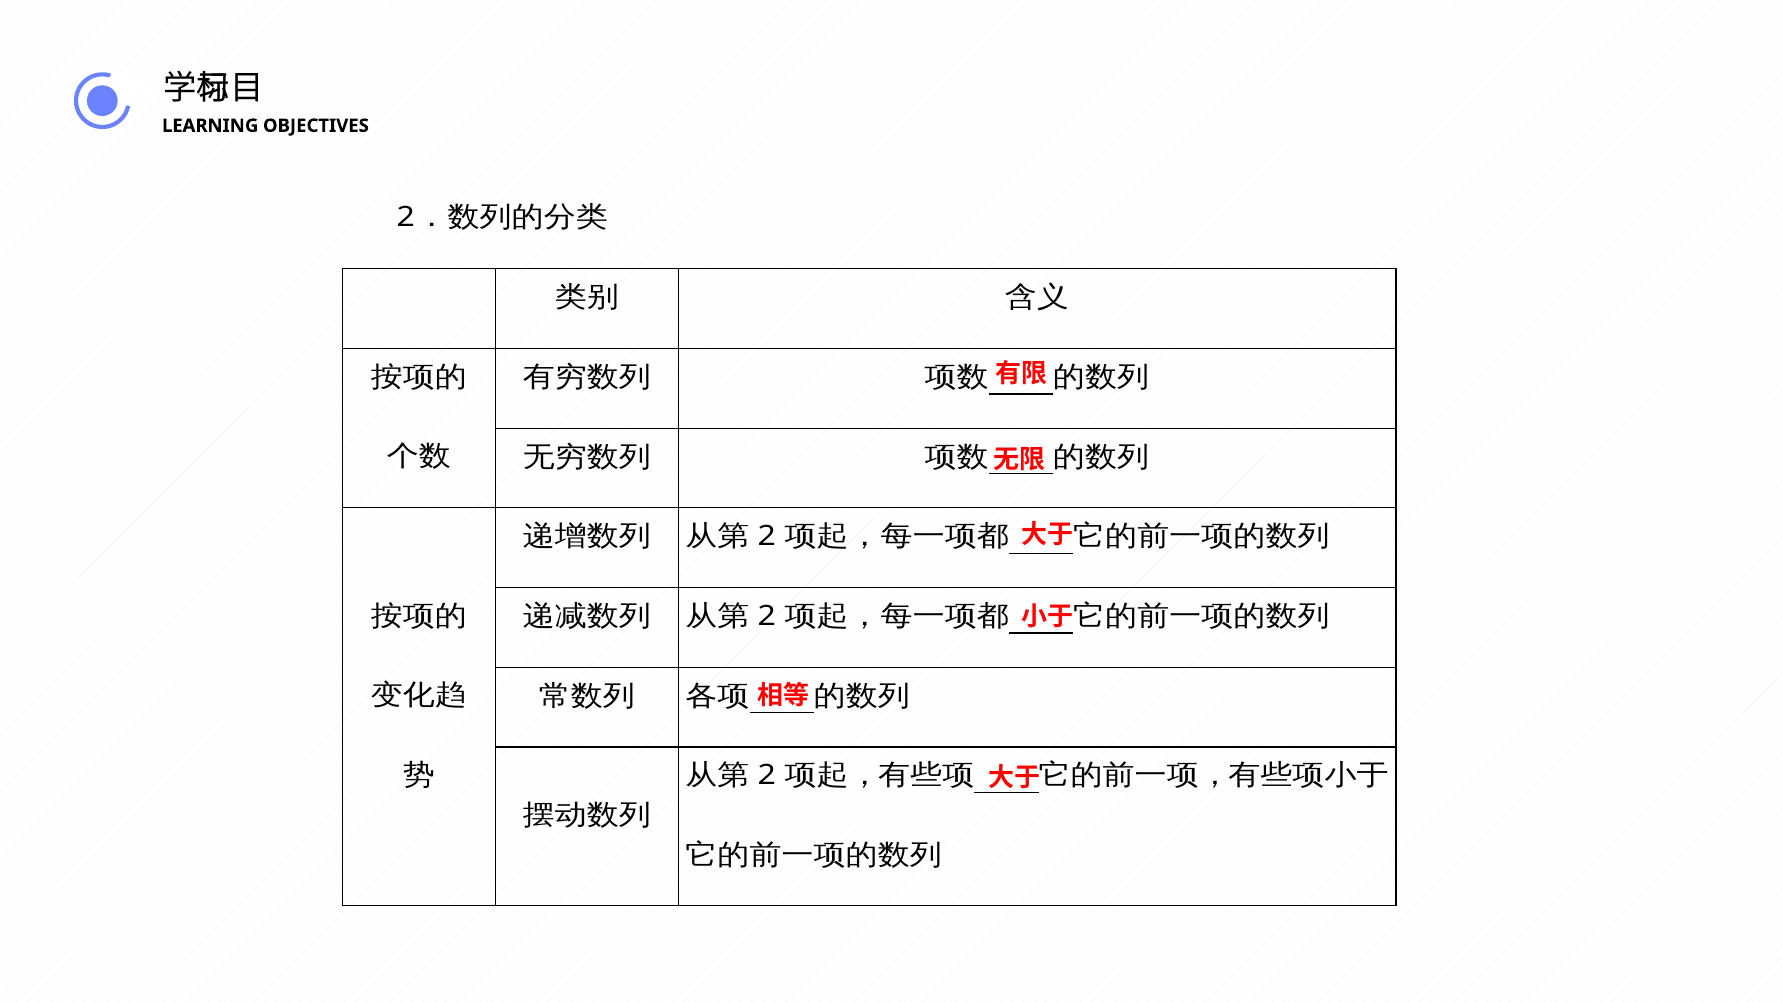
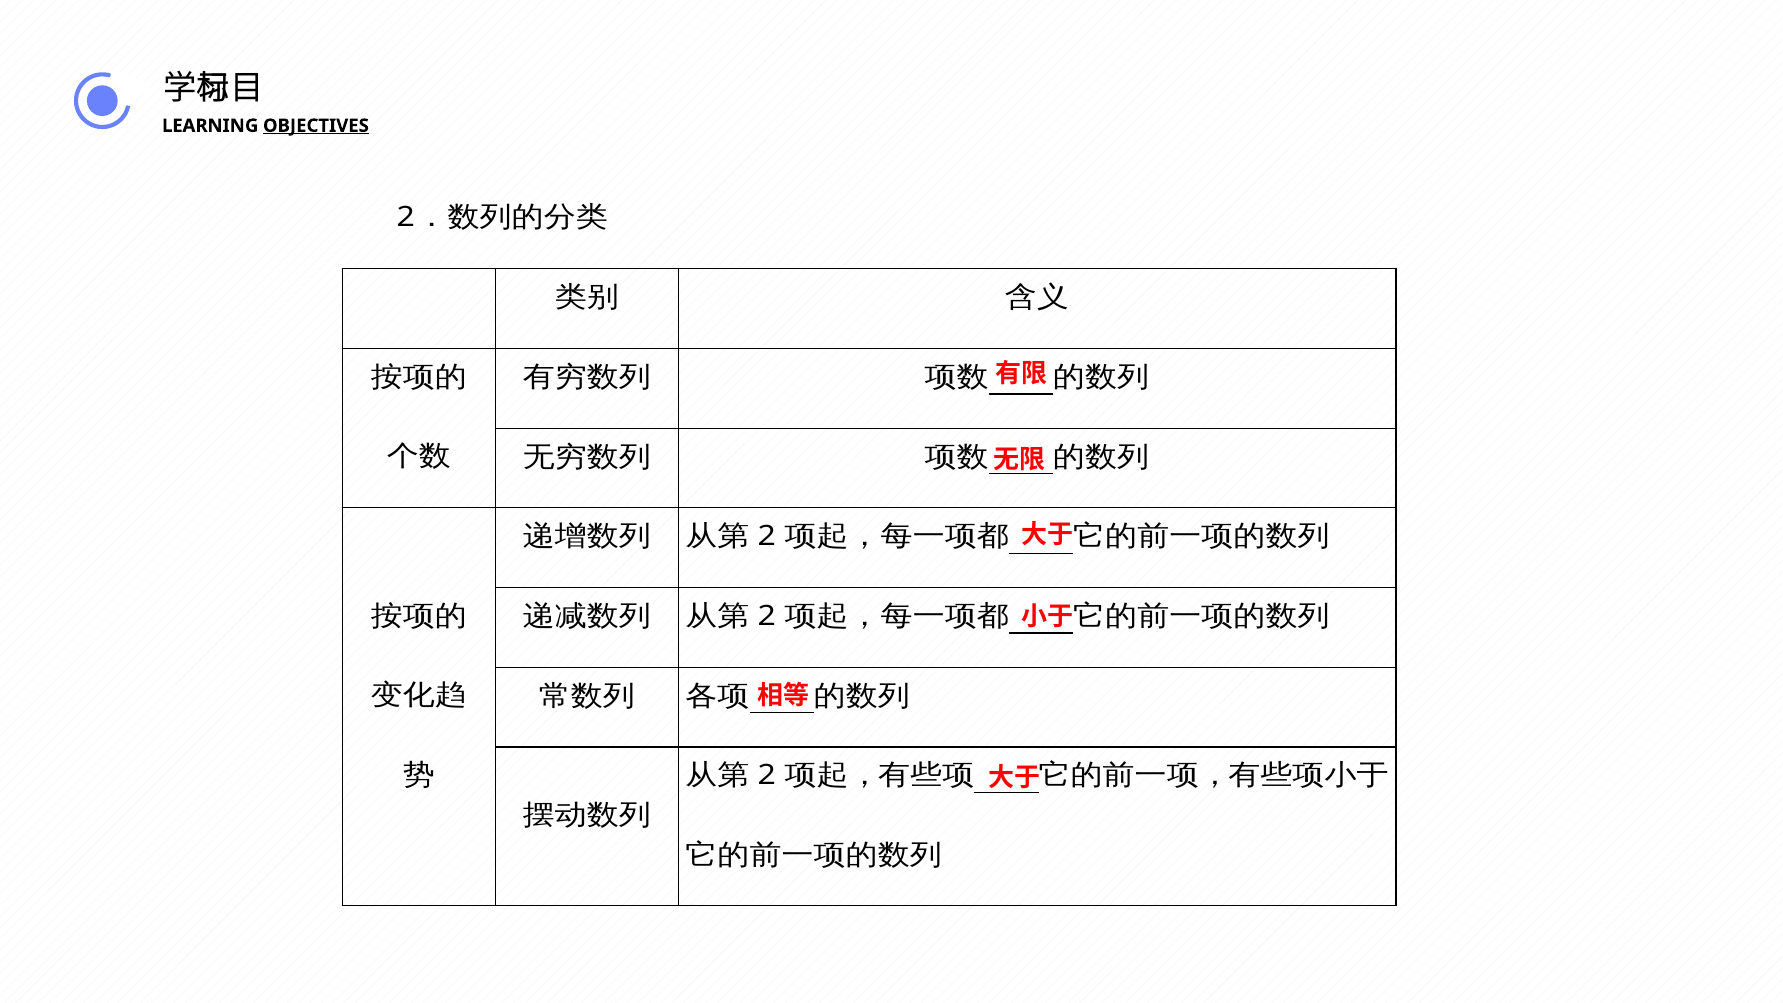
OBJECTIVES underline: none -> present (316, 126)
